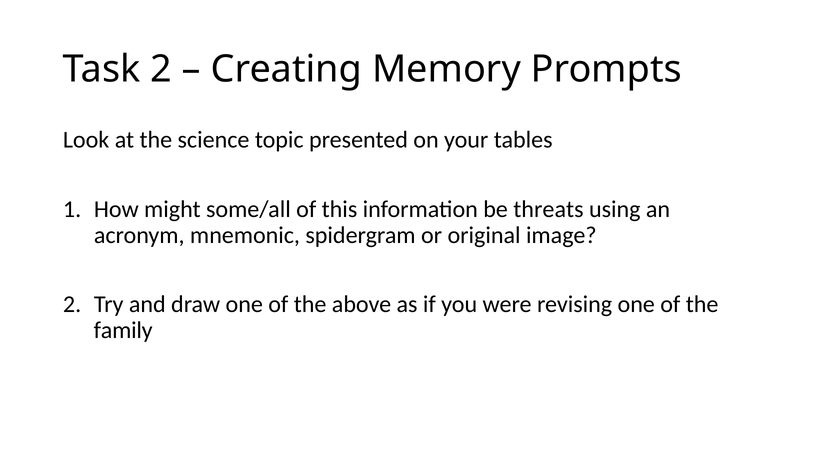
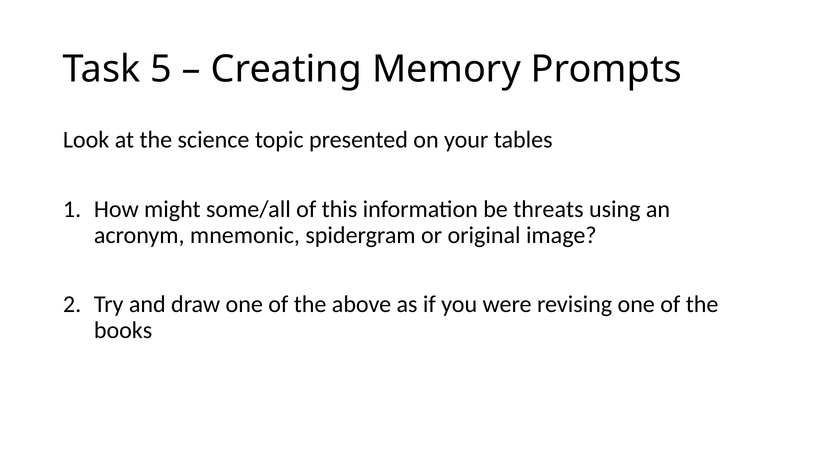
Task 2: 2 -> 5 (161, 69)
family: family -> books (123, 330)
